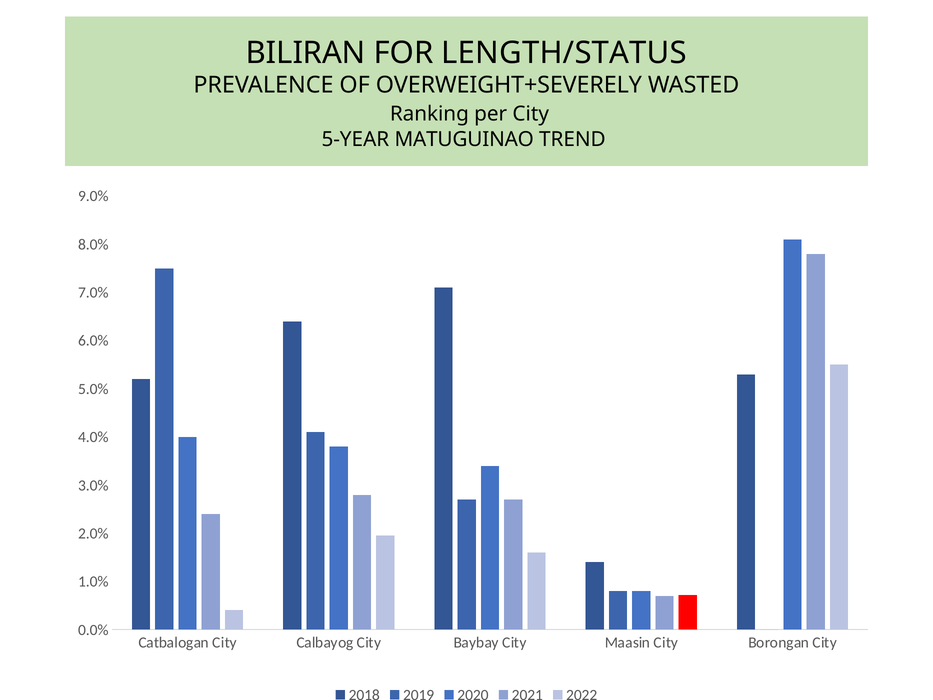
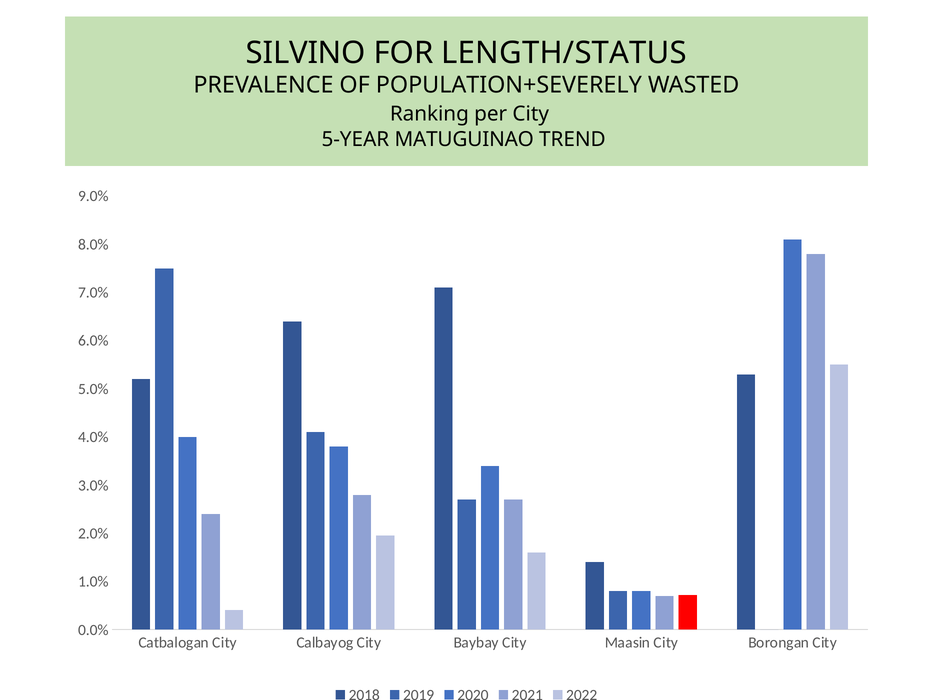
BILIRAN: BILIRAN -> SILVINO (306, 53)
OVERWEIGHT+SEVERELY: OVERWEIGHT+SEVERELY -> POPULATION+SEVERELY (509, 85)
